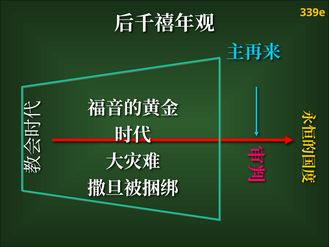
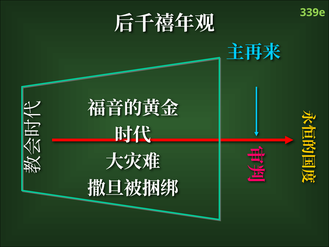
339e colour: yellow -> light green (313, 12)
